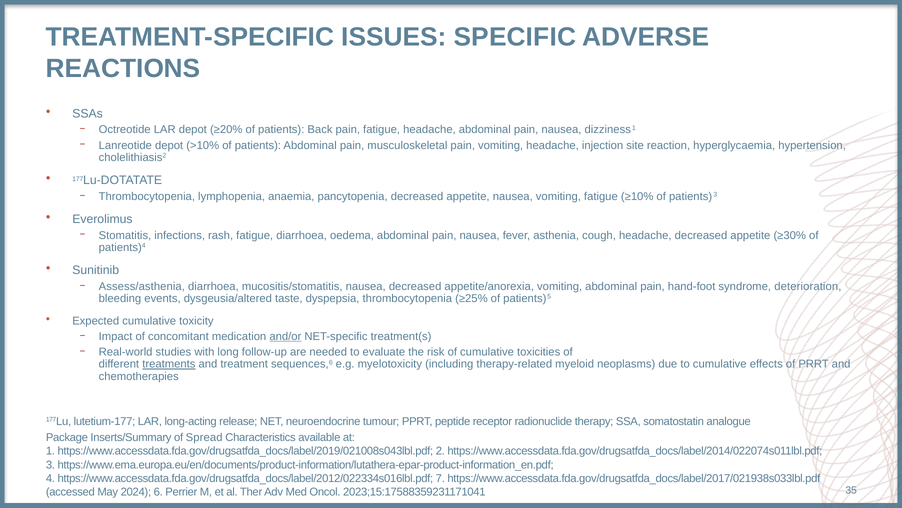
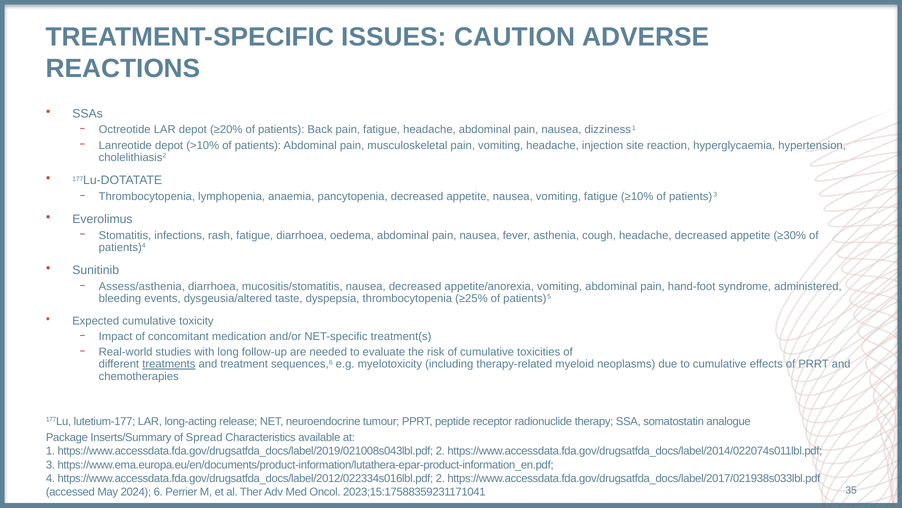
SPECIFIC: SPECIFIC -> CAUTION (515, 37)
deterioration: deterioration -> administered (808, 286)
and/or underline: present -> none (285, 336)
https://www.accessdata.fda.gov/drugsatfda_docs/label/2012/022334s016lbl.pdf 7: 7 -> 2 (440, 478)
